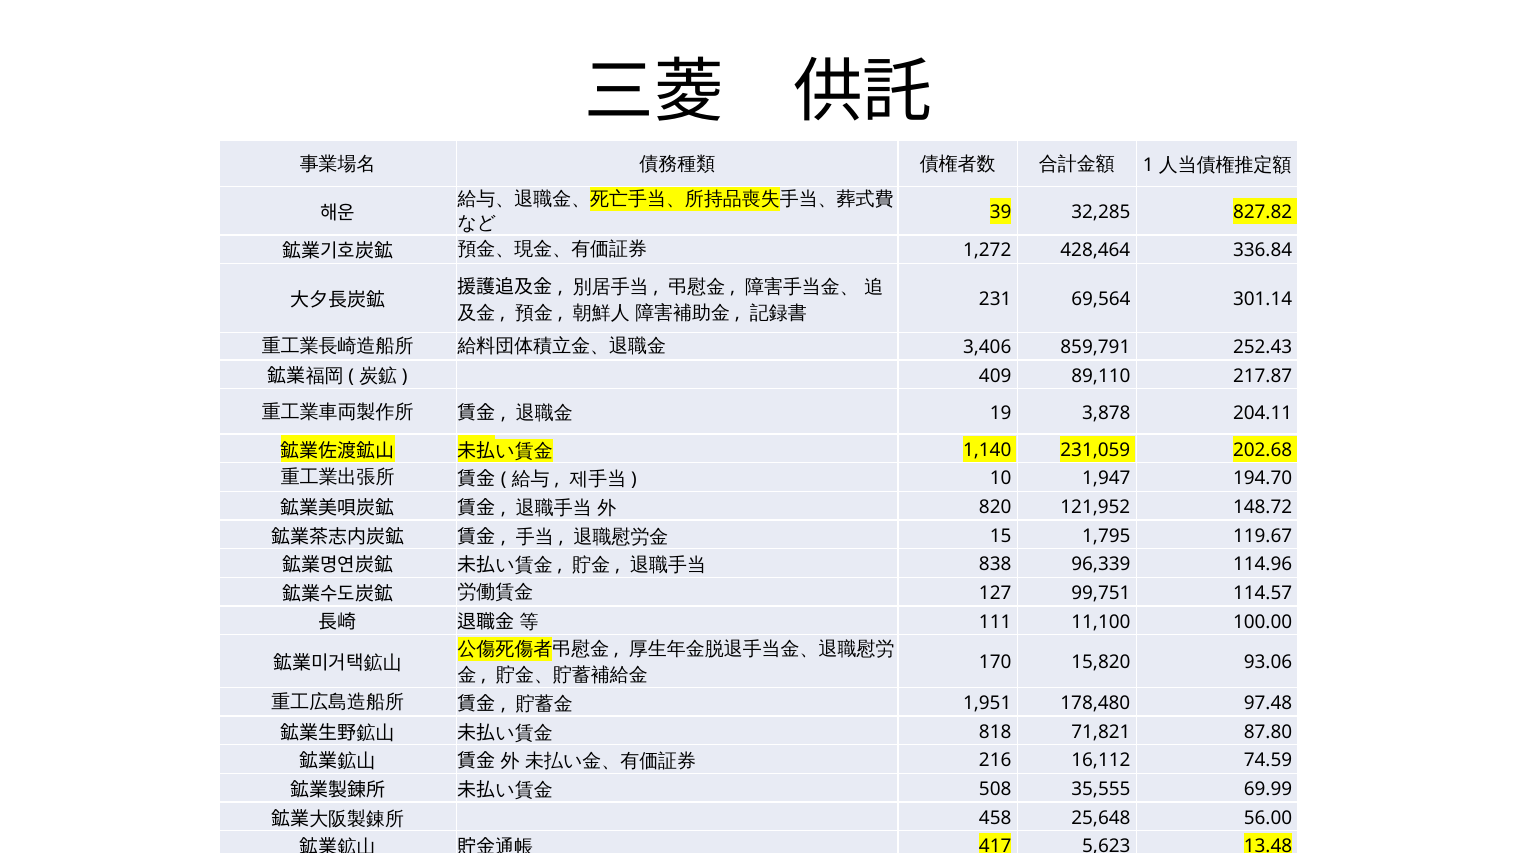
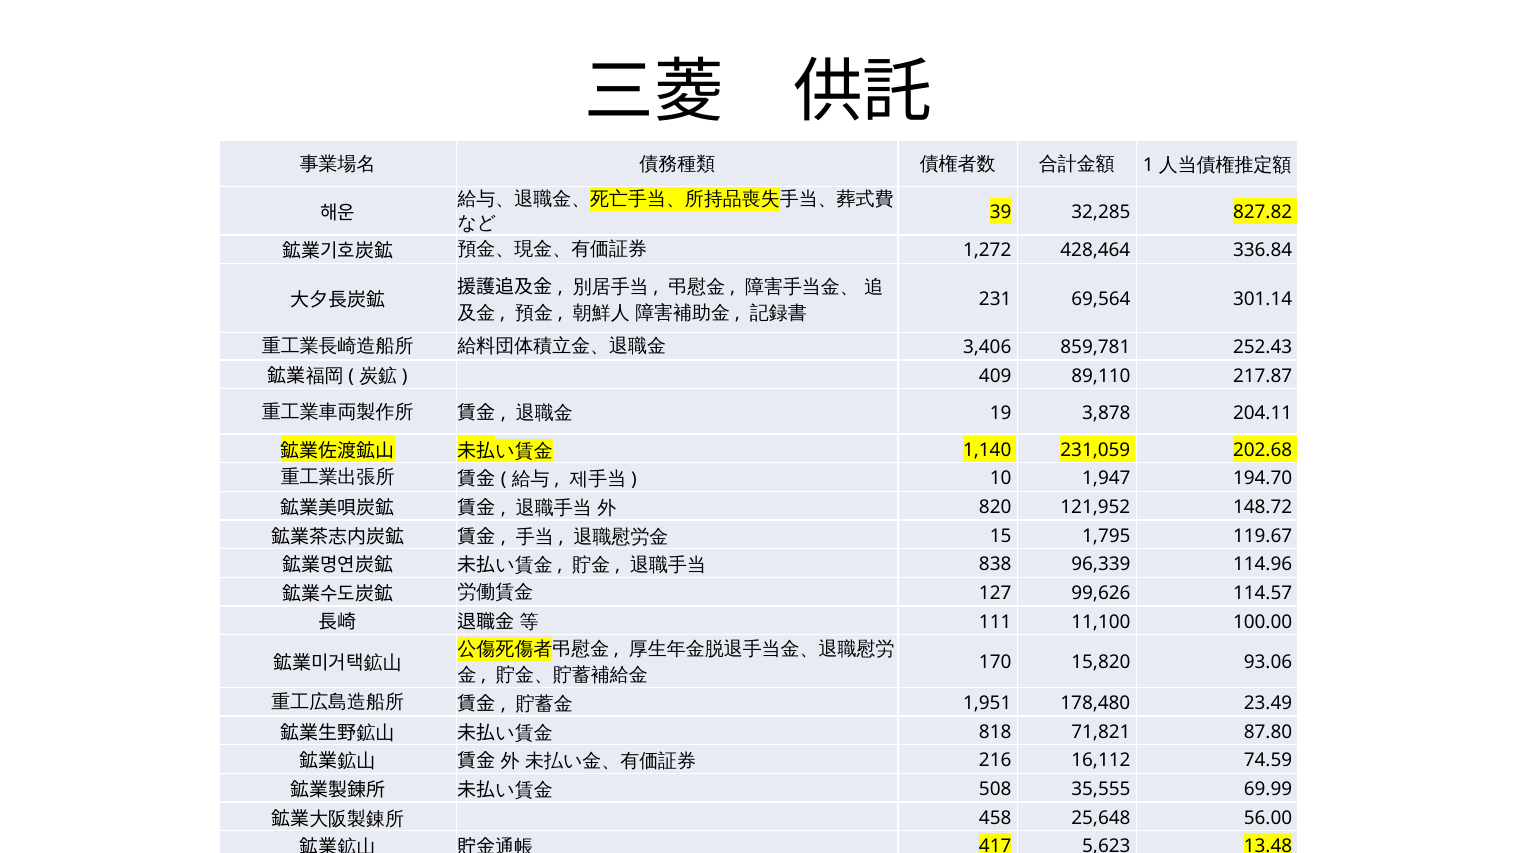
859,791: 859,791 -> 859,781 (1095, 348)
99,751: 99,751 -> 99,626 (1101, 593)
97.48: 97.48 -> 23.49 (1268, 704)
